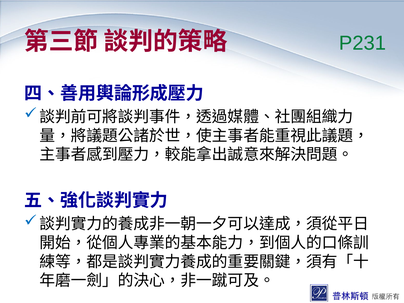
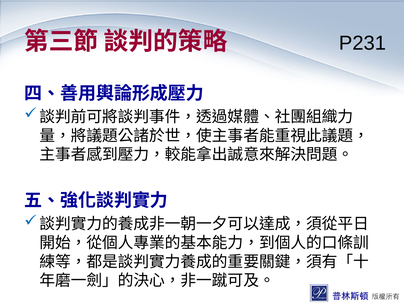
P231 colour: green -> black (362, 43)
